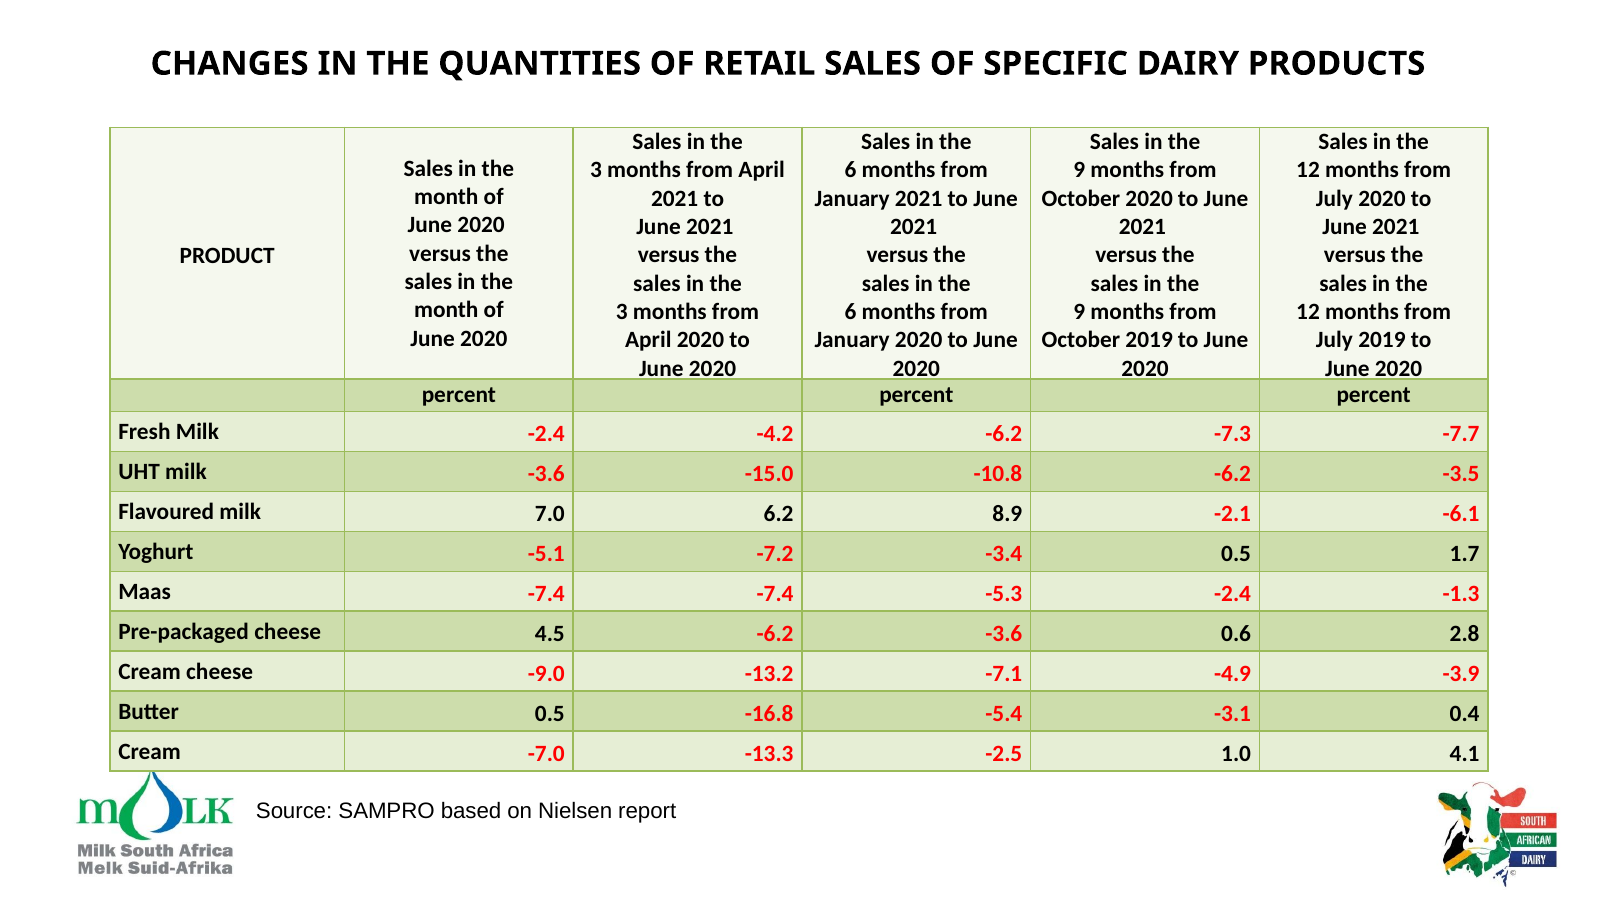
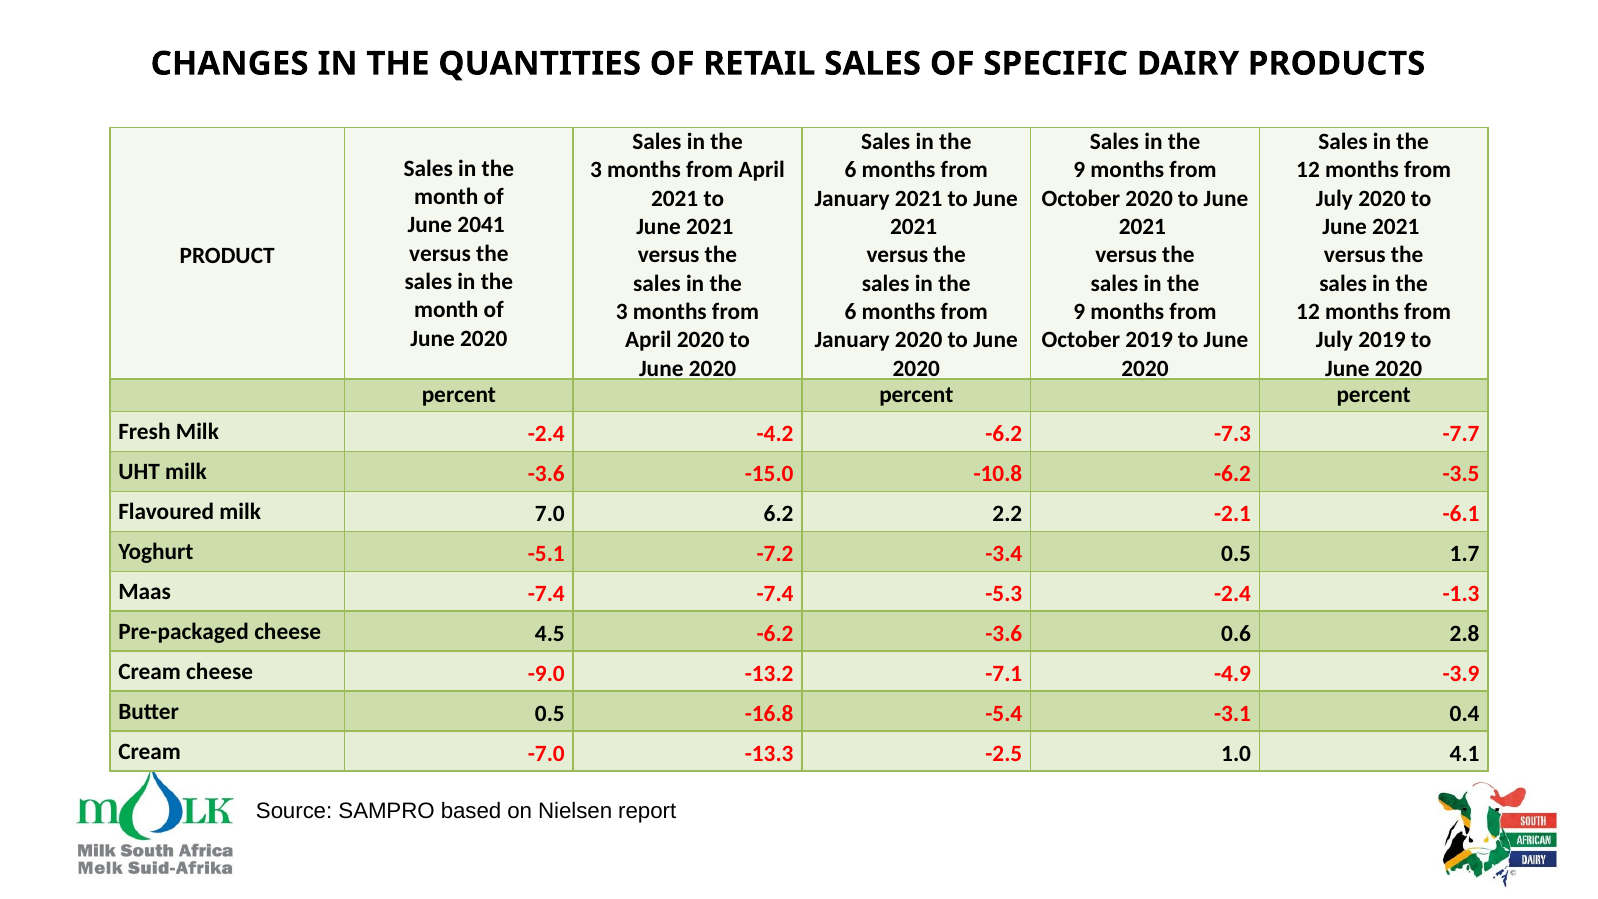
2020: 2020 -> 2041 (481, 225)
8.9: 8.9 -> 2.2 (1007, 514)
